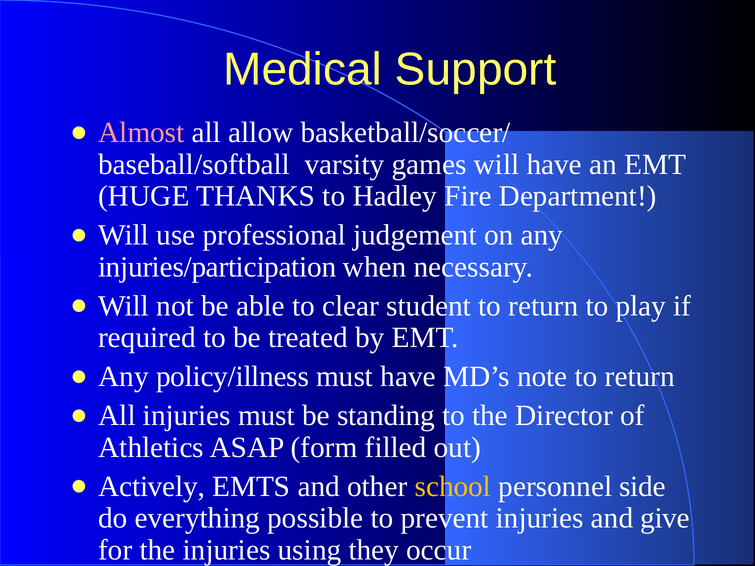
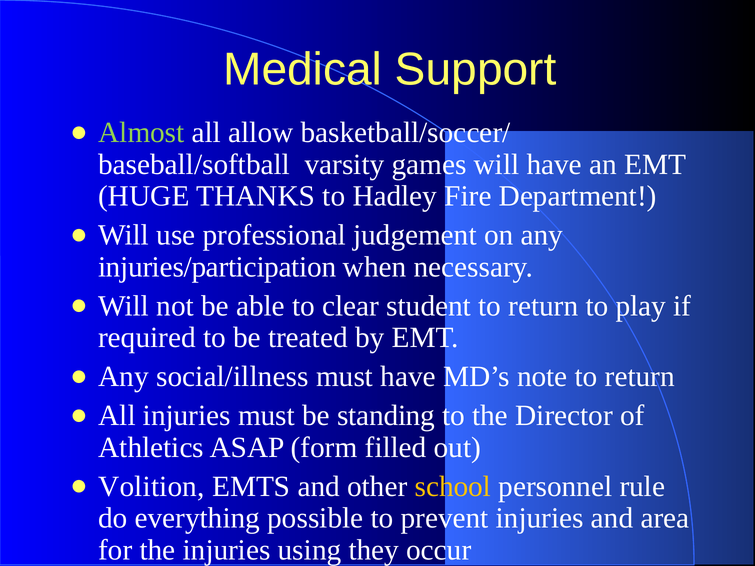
Almost colour: pink -> light green (141, 133)
policy/illness: policy/illness -> social/illness (232, 377)
Actively: Actively -> Volition (151, 487)
side: side -> rule (642, 487)
give: give -> area (665, 518)
